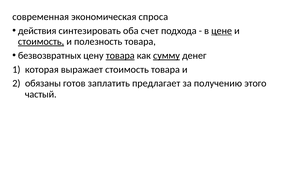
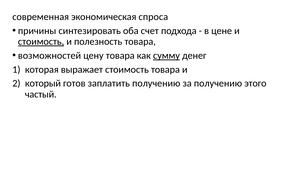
действия: действия -> причины (37, 31)
цене underline: present -> none (222, 31)
безвозвратных: безвозвратных -> возможностей (49, 56)
товара underline: present -> none (120, 56)
обязаны: обязаны -> который (43, 84)
заплатить предлагает: предлагает -> получению (156, 84)
